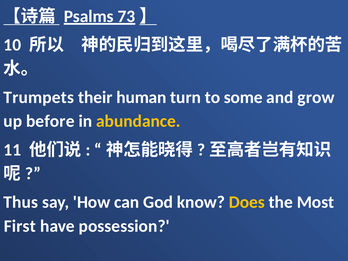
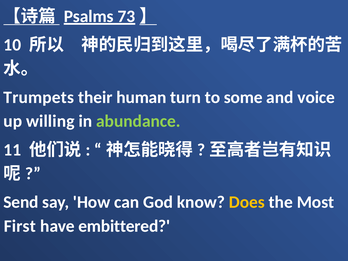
grow: grow -> voice (316, 97)
before: before -> willing (50, 121)
abundance colour: yellow -> light green (138, 121)
Thus: Thus -> Send (21, 202)
possession: possession -> embittered (124, 226)
